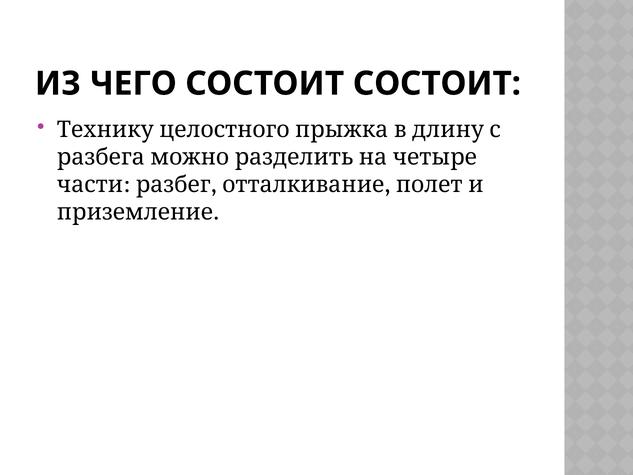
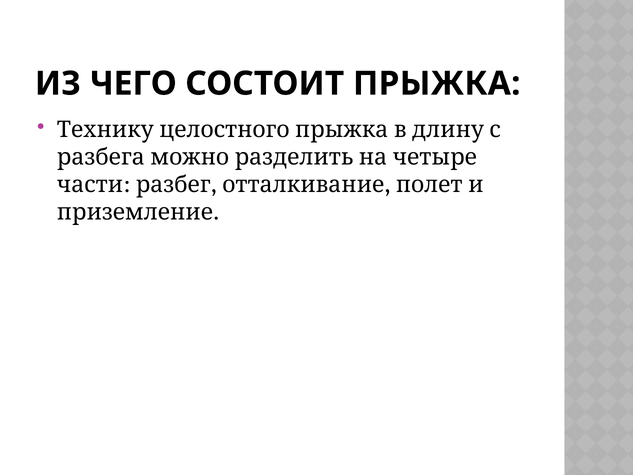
СОСТОИТ СОСТОИТ: СОСТОИТ -> ПРЫЖКА (437, 84)
